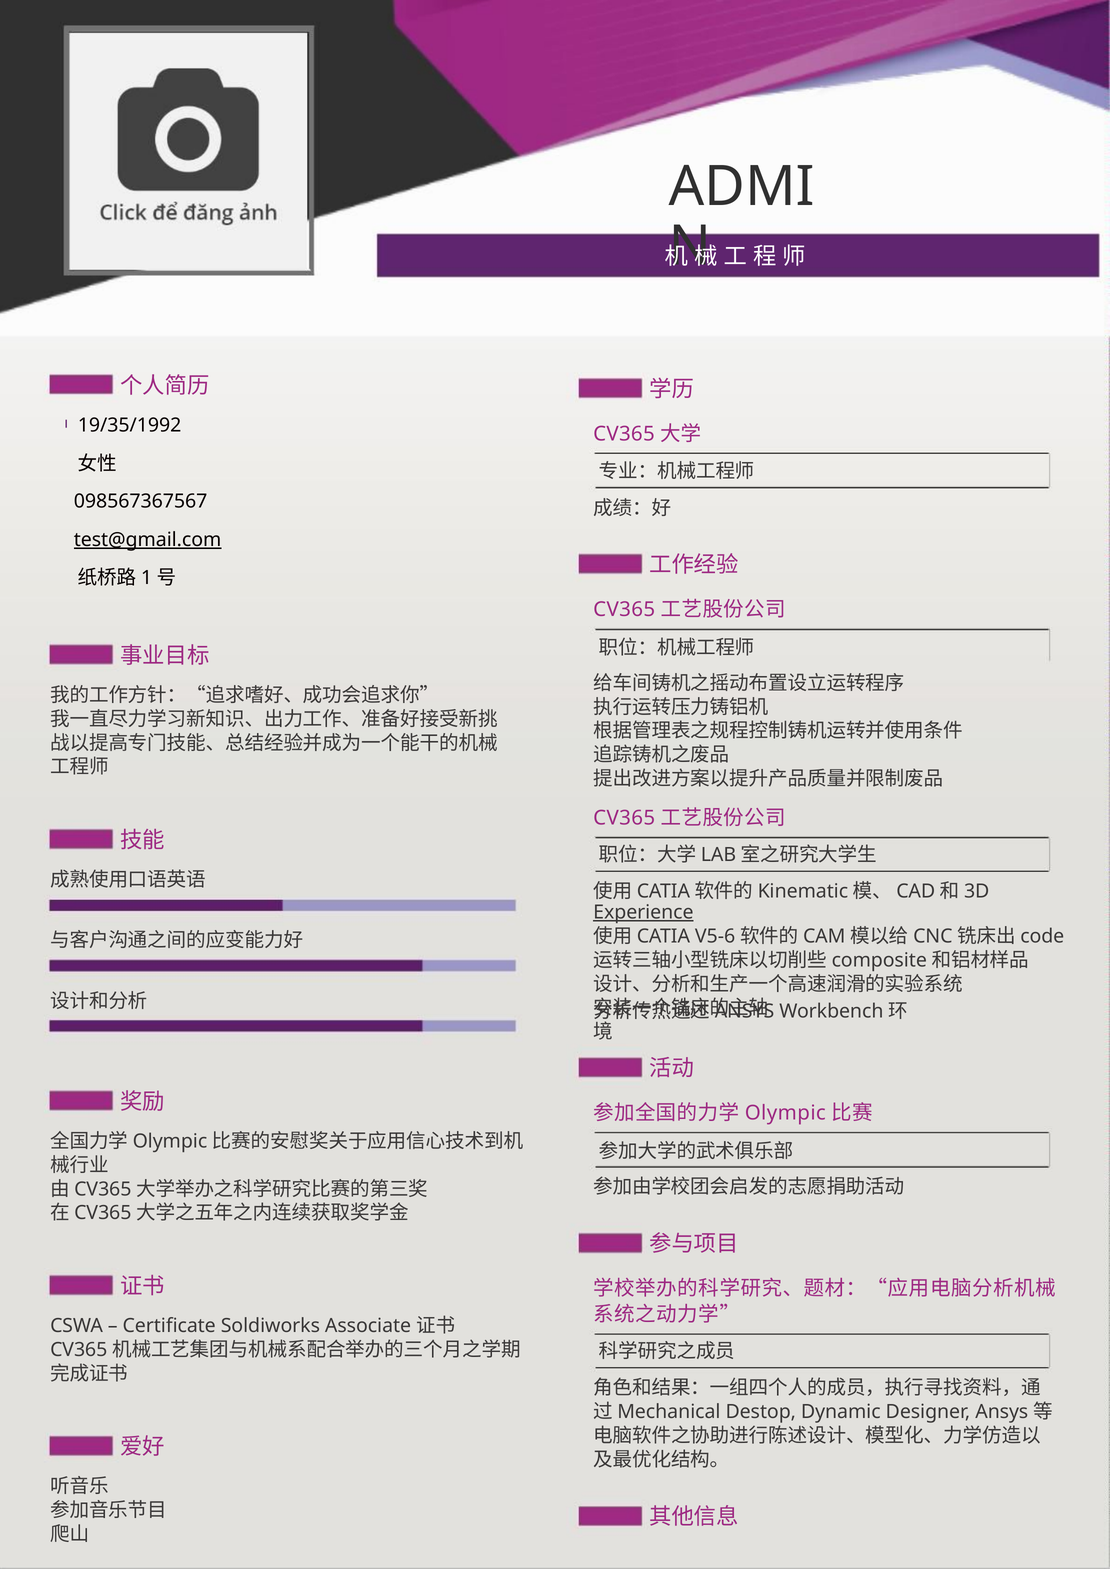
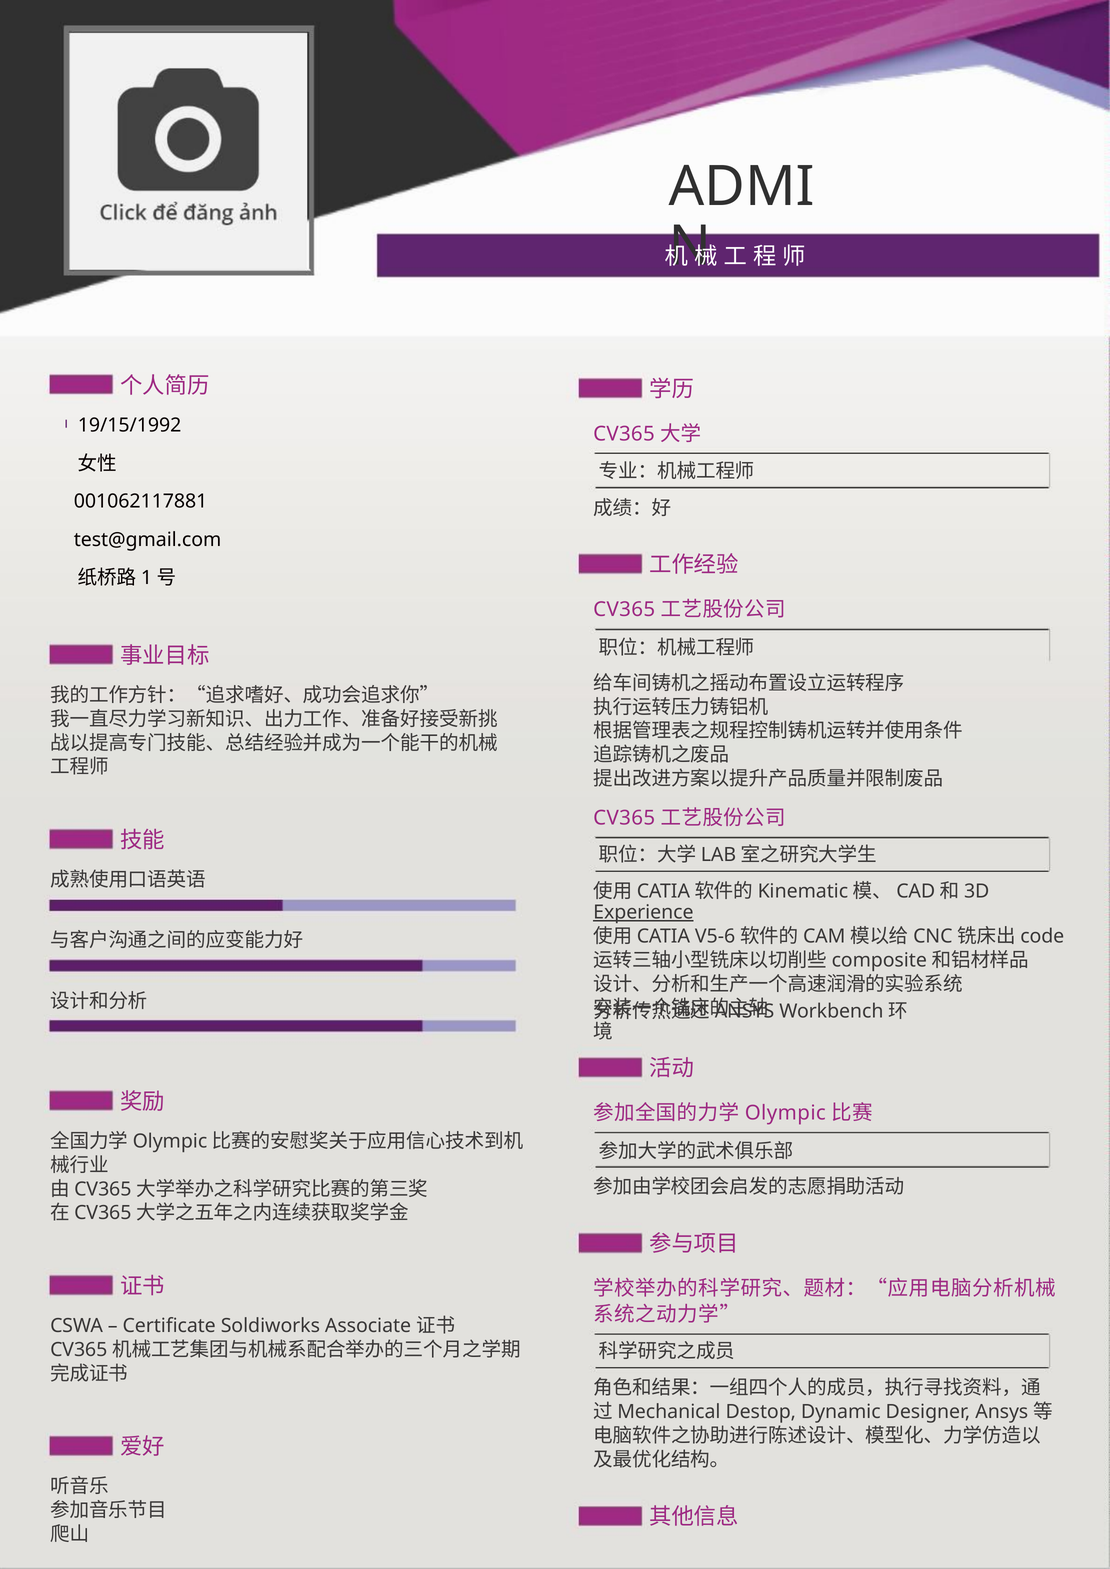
19/35/1992: 19/35/1992 -> 19/15/1992 (130, 425)
098567367567: 098567367567 -> 001062117881 (141, 501)
test@gmail.com underline: present -> none (148, 540)
